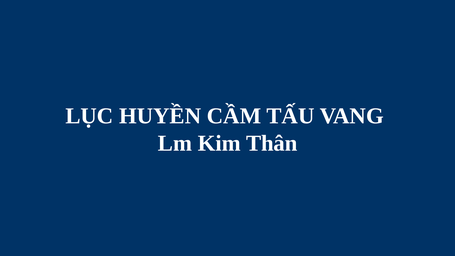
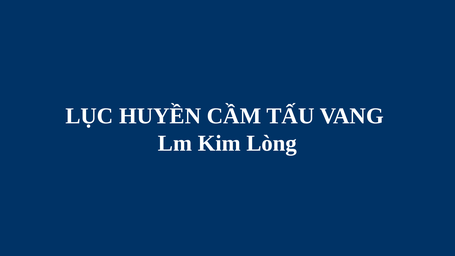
Thân: Thân -> Lòng (272, 143)
